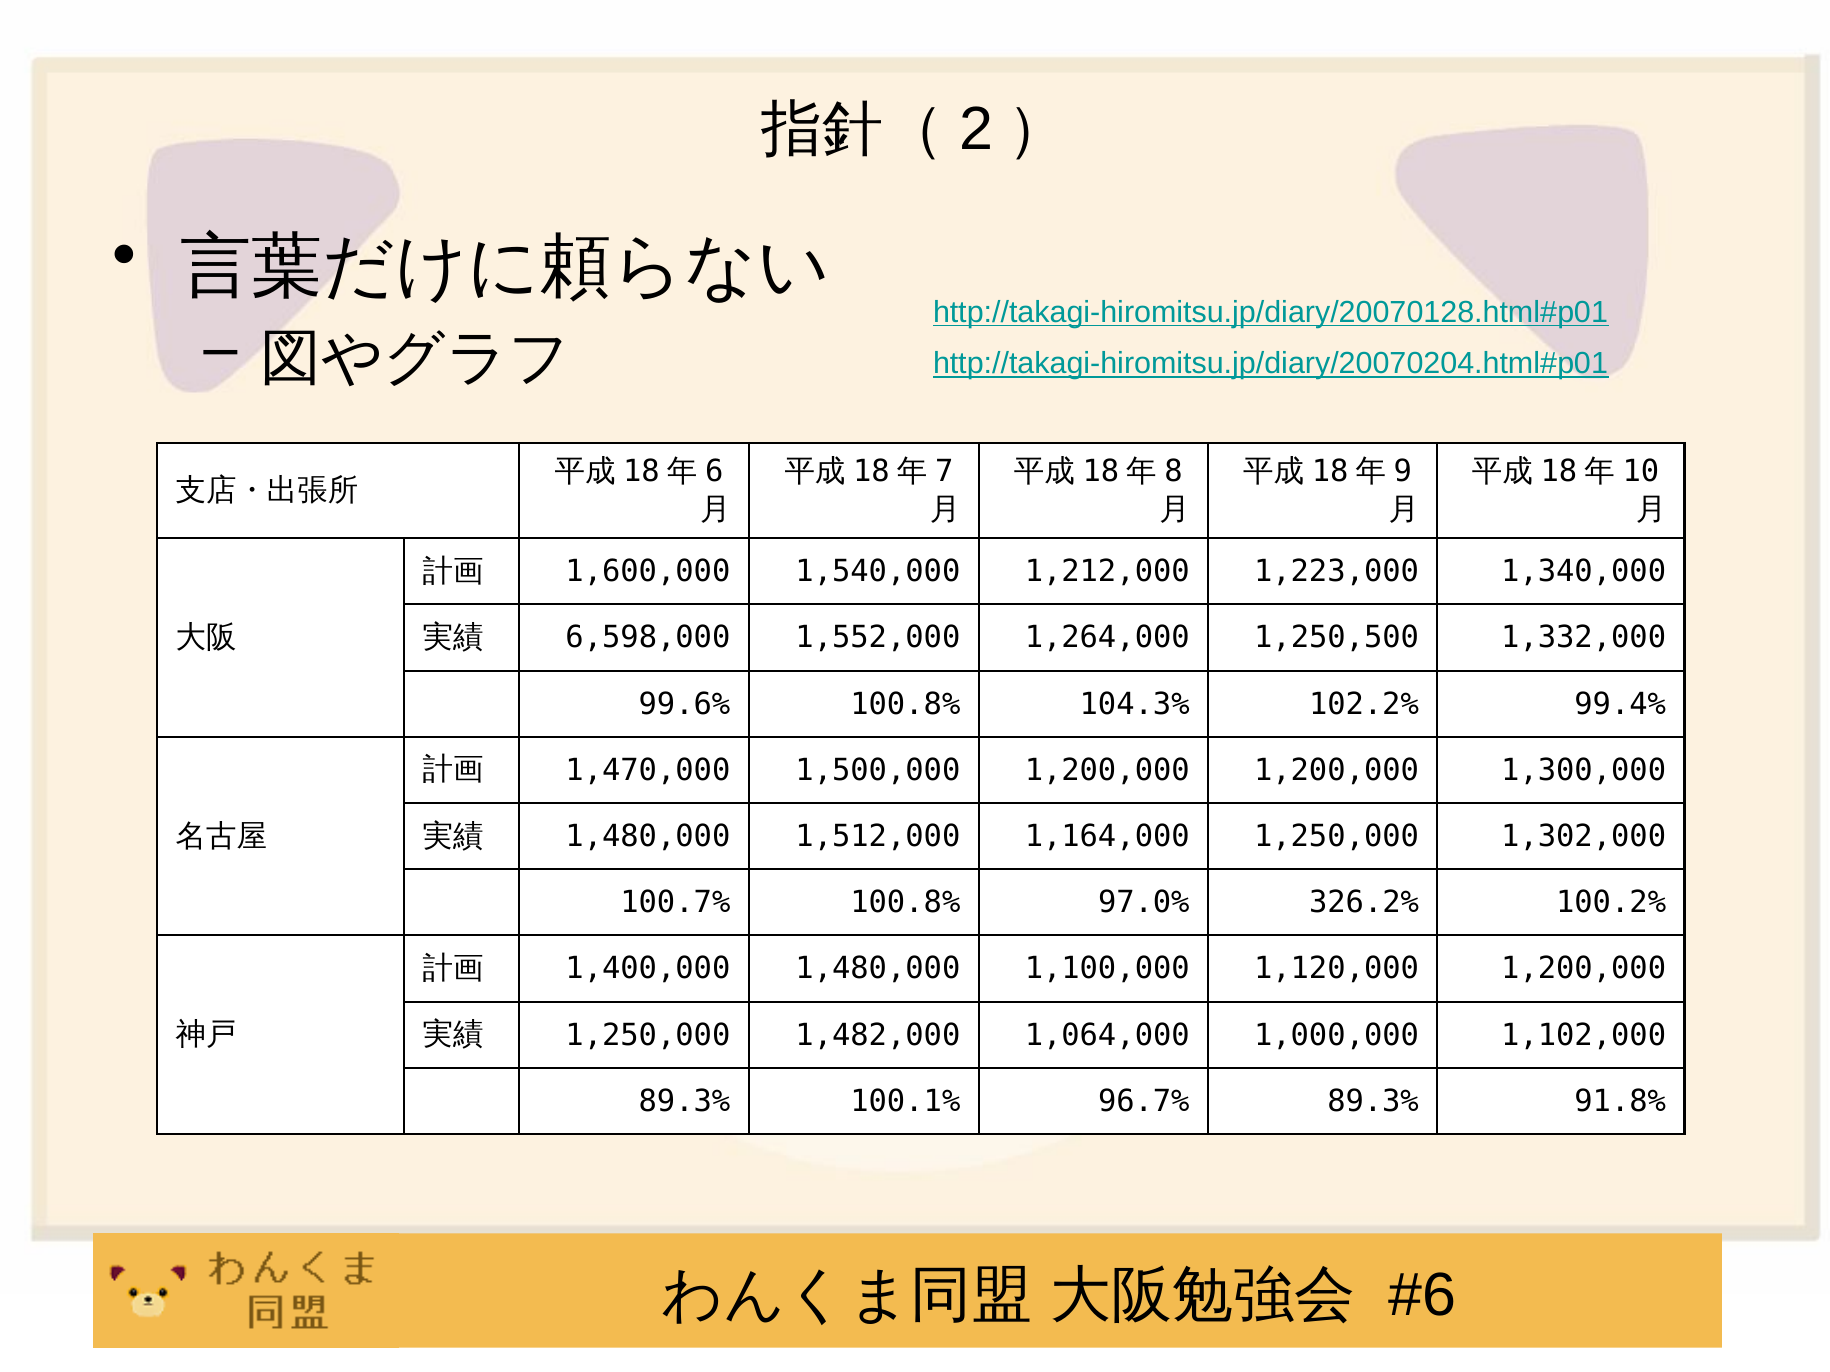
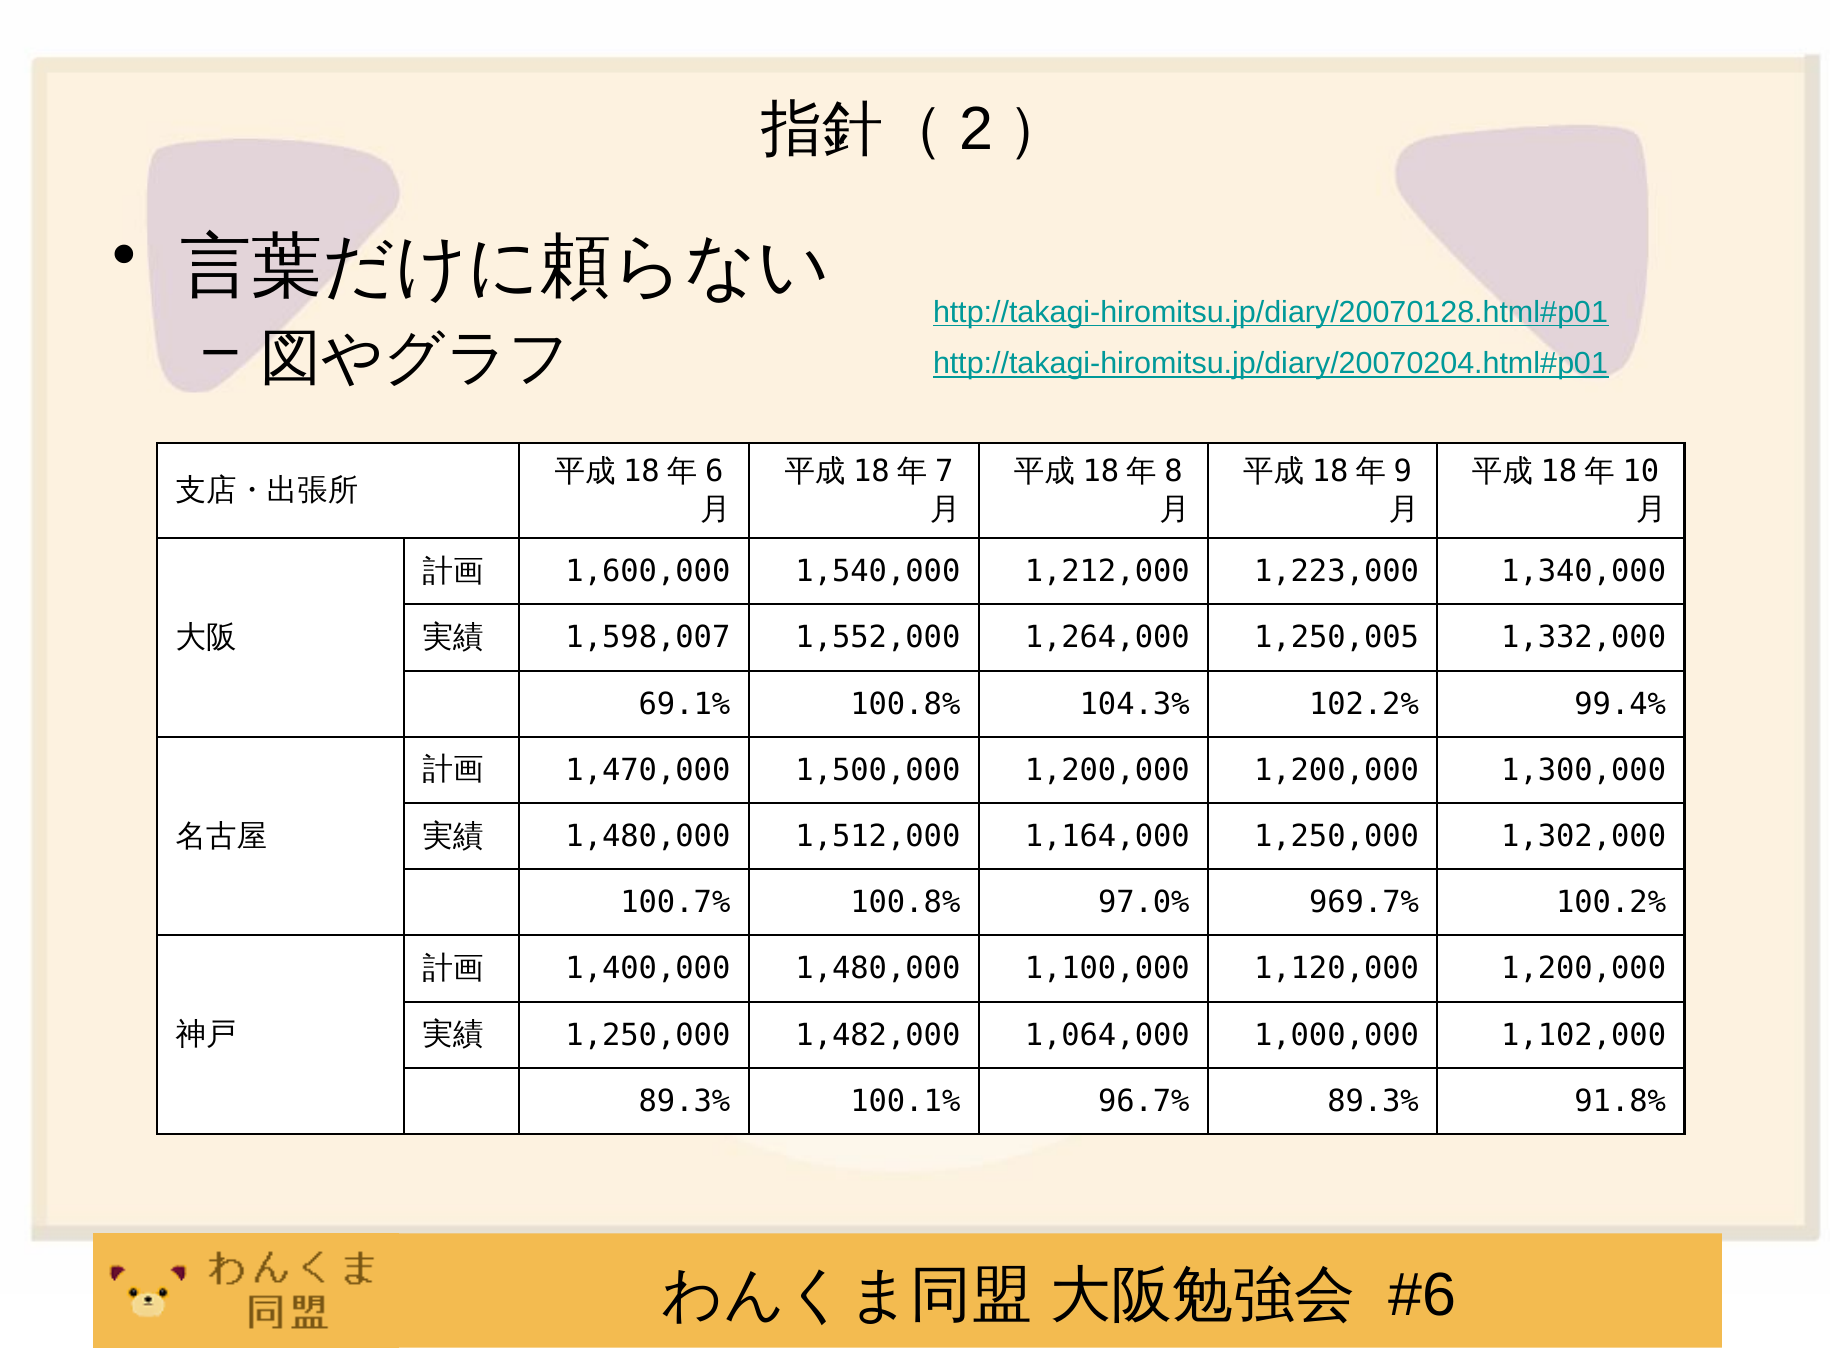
6,598,000: 6,598,000 -> 1,598,007 (648, 638)
1,250,500: 1,250,500 -> 1,250,005 (1337, 638)
99.6%: 99.6% -> 69.1% (684, 704)
326.2%: 326.2% -> 969.7% (1364, 903)
